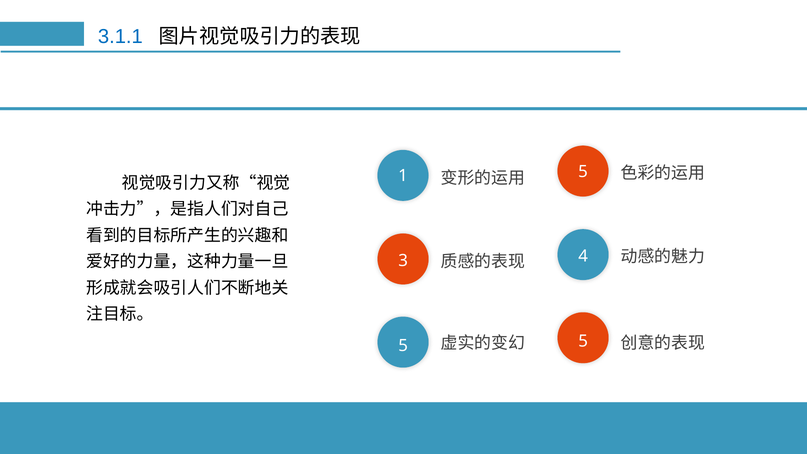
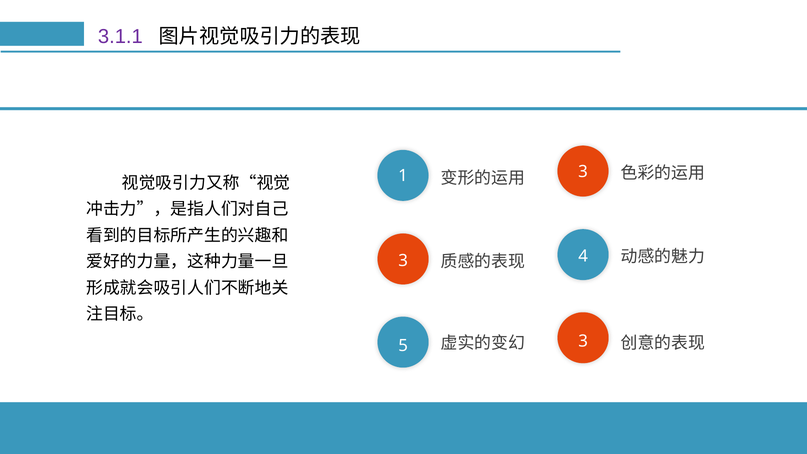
3.1.1 colour: blue -> purple (120, 36)
5: 5 -> 3 (583, 172)
5: 5 -> 3 (583, 341)
